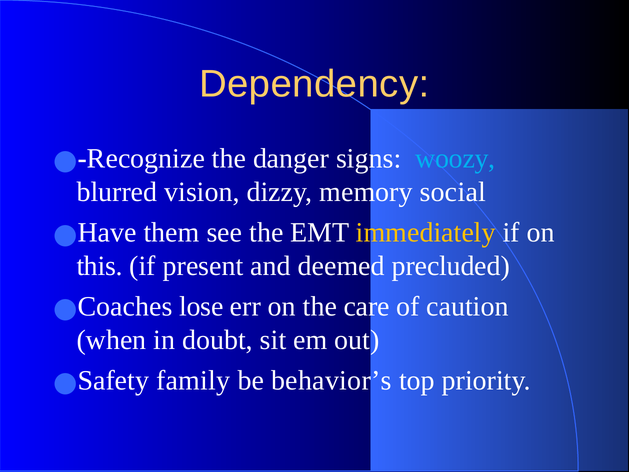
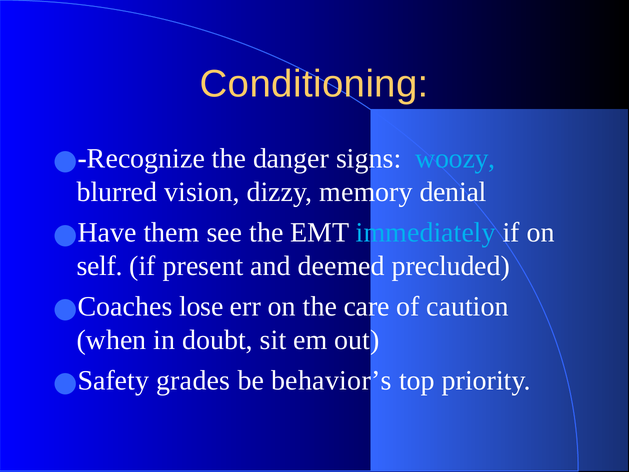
Dependency: Dependency -> Conditioning (314, 84)
social: social -> denial (453, 192)
immediately colour: yellow -> light blue (426, 232)
this: this -> self (100, 266)
family: family -> grades (193, 381)
